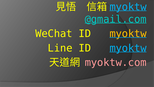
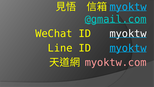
myoktw colour: yellow -> white (128, 34)
